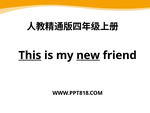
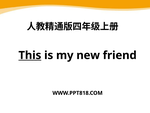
new underline: present -> none (88, 55)
